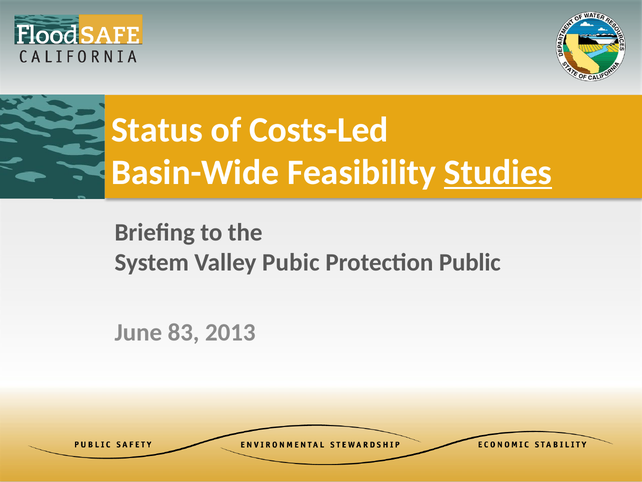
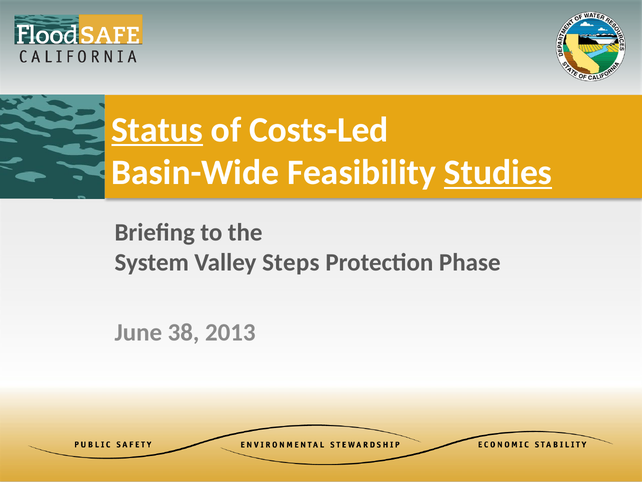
Status underline: none -> present (157, 130)
Pubic: Pubic -> Steps (291, 262)
Public: Public -> Phase (470, 262)
83: 83 -> 38 (184, 332)
